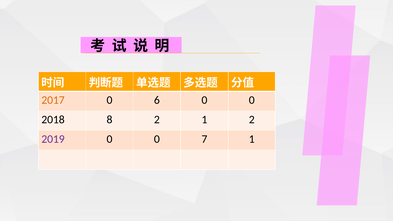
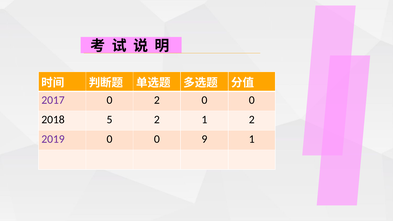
2017 colour: orange -> purple (53, 100)
0 6: 6 -> 2 (157, 100)
8: 8 -> 5 (110, 120)
7: 7 -> 9 (204, 139)
